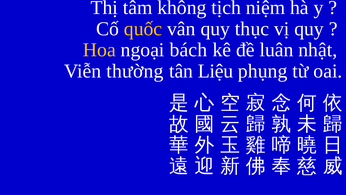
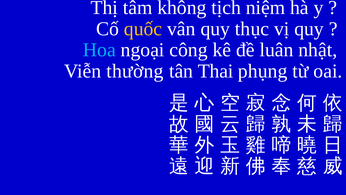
Hoa colour: yellow -> light blue (99, 50)
bách: bách -> công (188, 50)
Liệu: Liệu -> Thai (216, 71)
